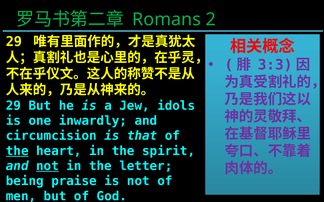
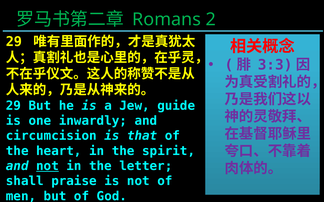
idols: idols -> guide (176, 106)
the underline: present -> none (17, 151)
being: being -> shall (25, 182)
